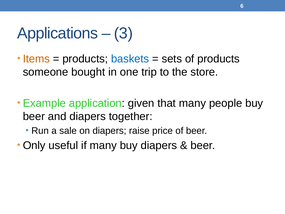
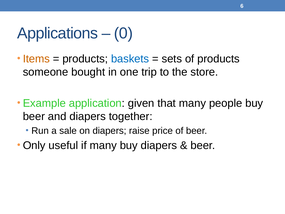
3: 3 -> 0 (123, 33)
